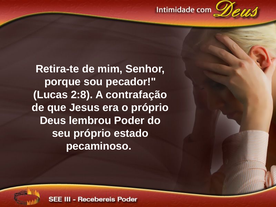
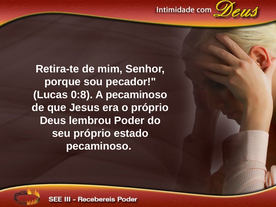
2:8: 2:8 -> 0:8 (82, 95)
A contrafação: contrafação -> pecaminoso (136, 95)
